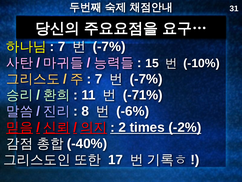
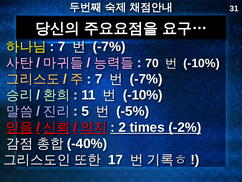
15: 15 -> 70 (152, 63)
-71%: -71% -> -10% (143, 95)
8: 8 -> 5 (85, 111)
-6%: -6% -> -5% (133, 111)
